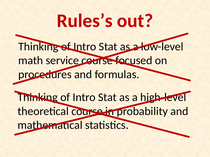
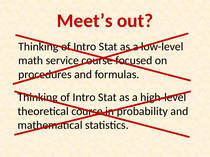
Rules’s: Rules’s -> Meet’s (85, 21)
